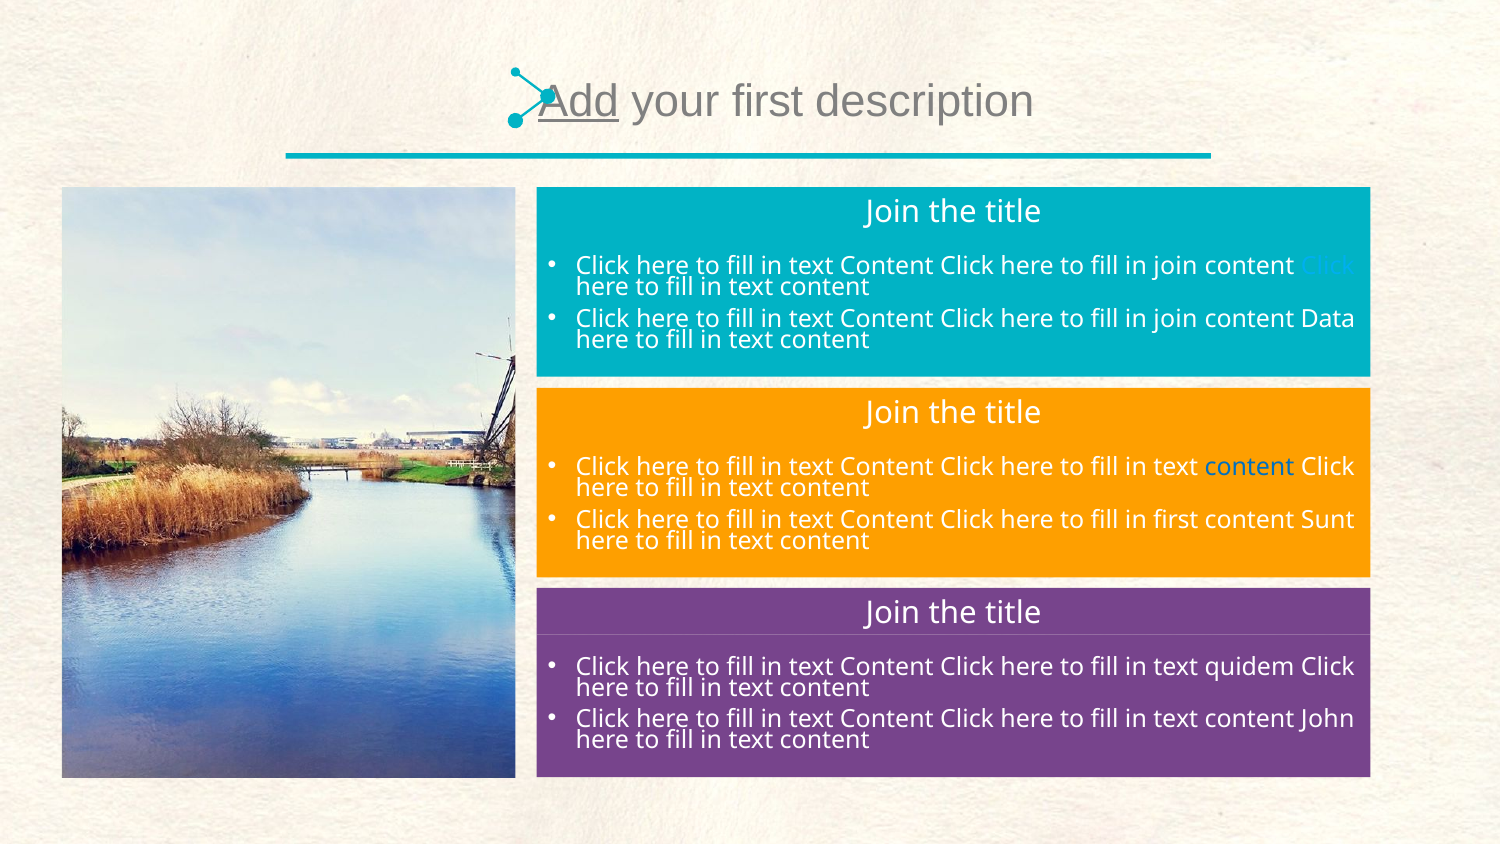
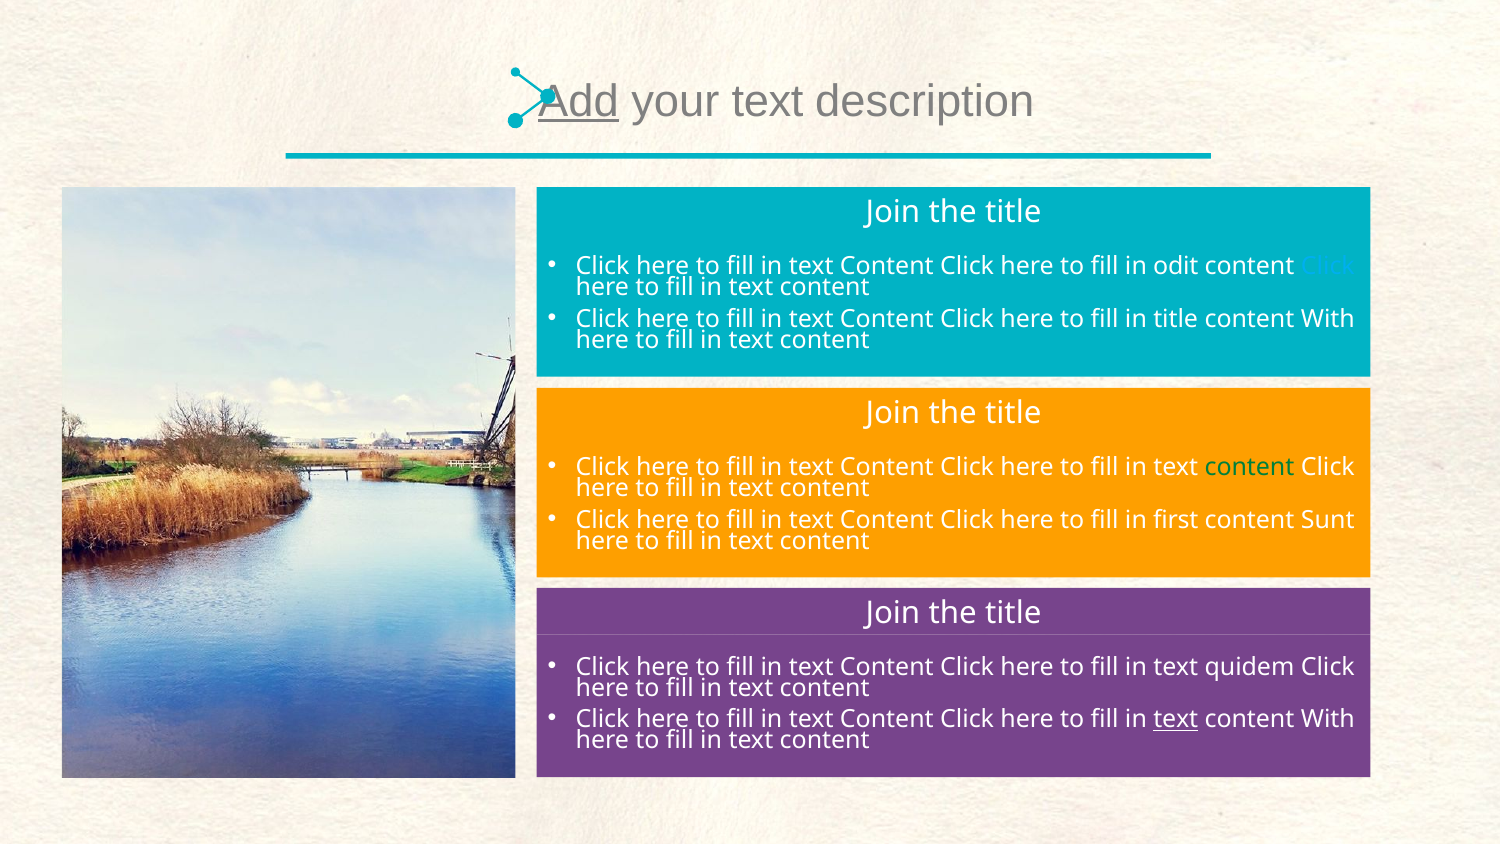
your first: first -> text (768, 101)
join: join -> odit (1176, 267)
join: join -> title (1176, 319)
Data: Data -> With (1328, 319)
content colour: blue -> green (1249, 468)
text underline: none -> present (1176, 720)
John: John -> With (1328, 720)
